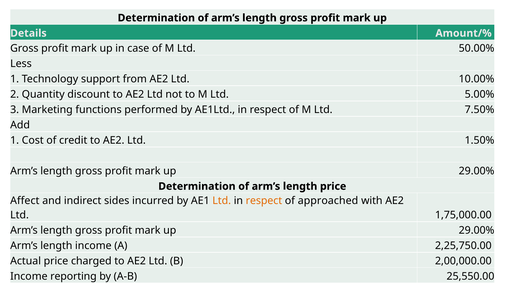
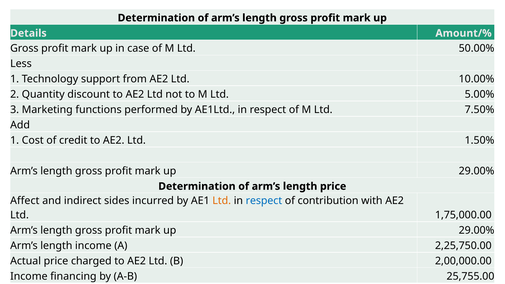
respect colour: orange -> blue (264, 201)
approached: approached -> contribution (328, 201)
reporting: reporting -> financing (73, 276)
25,550.00: 25,550.00 -> 25,755.00 (470, 276)
